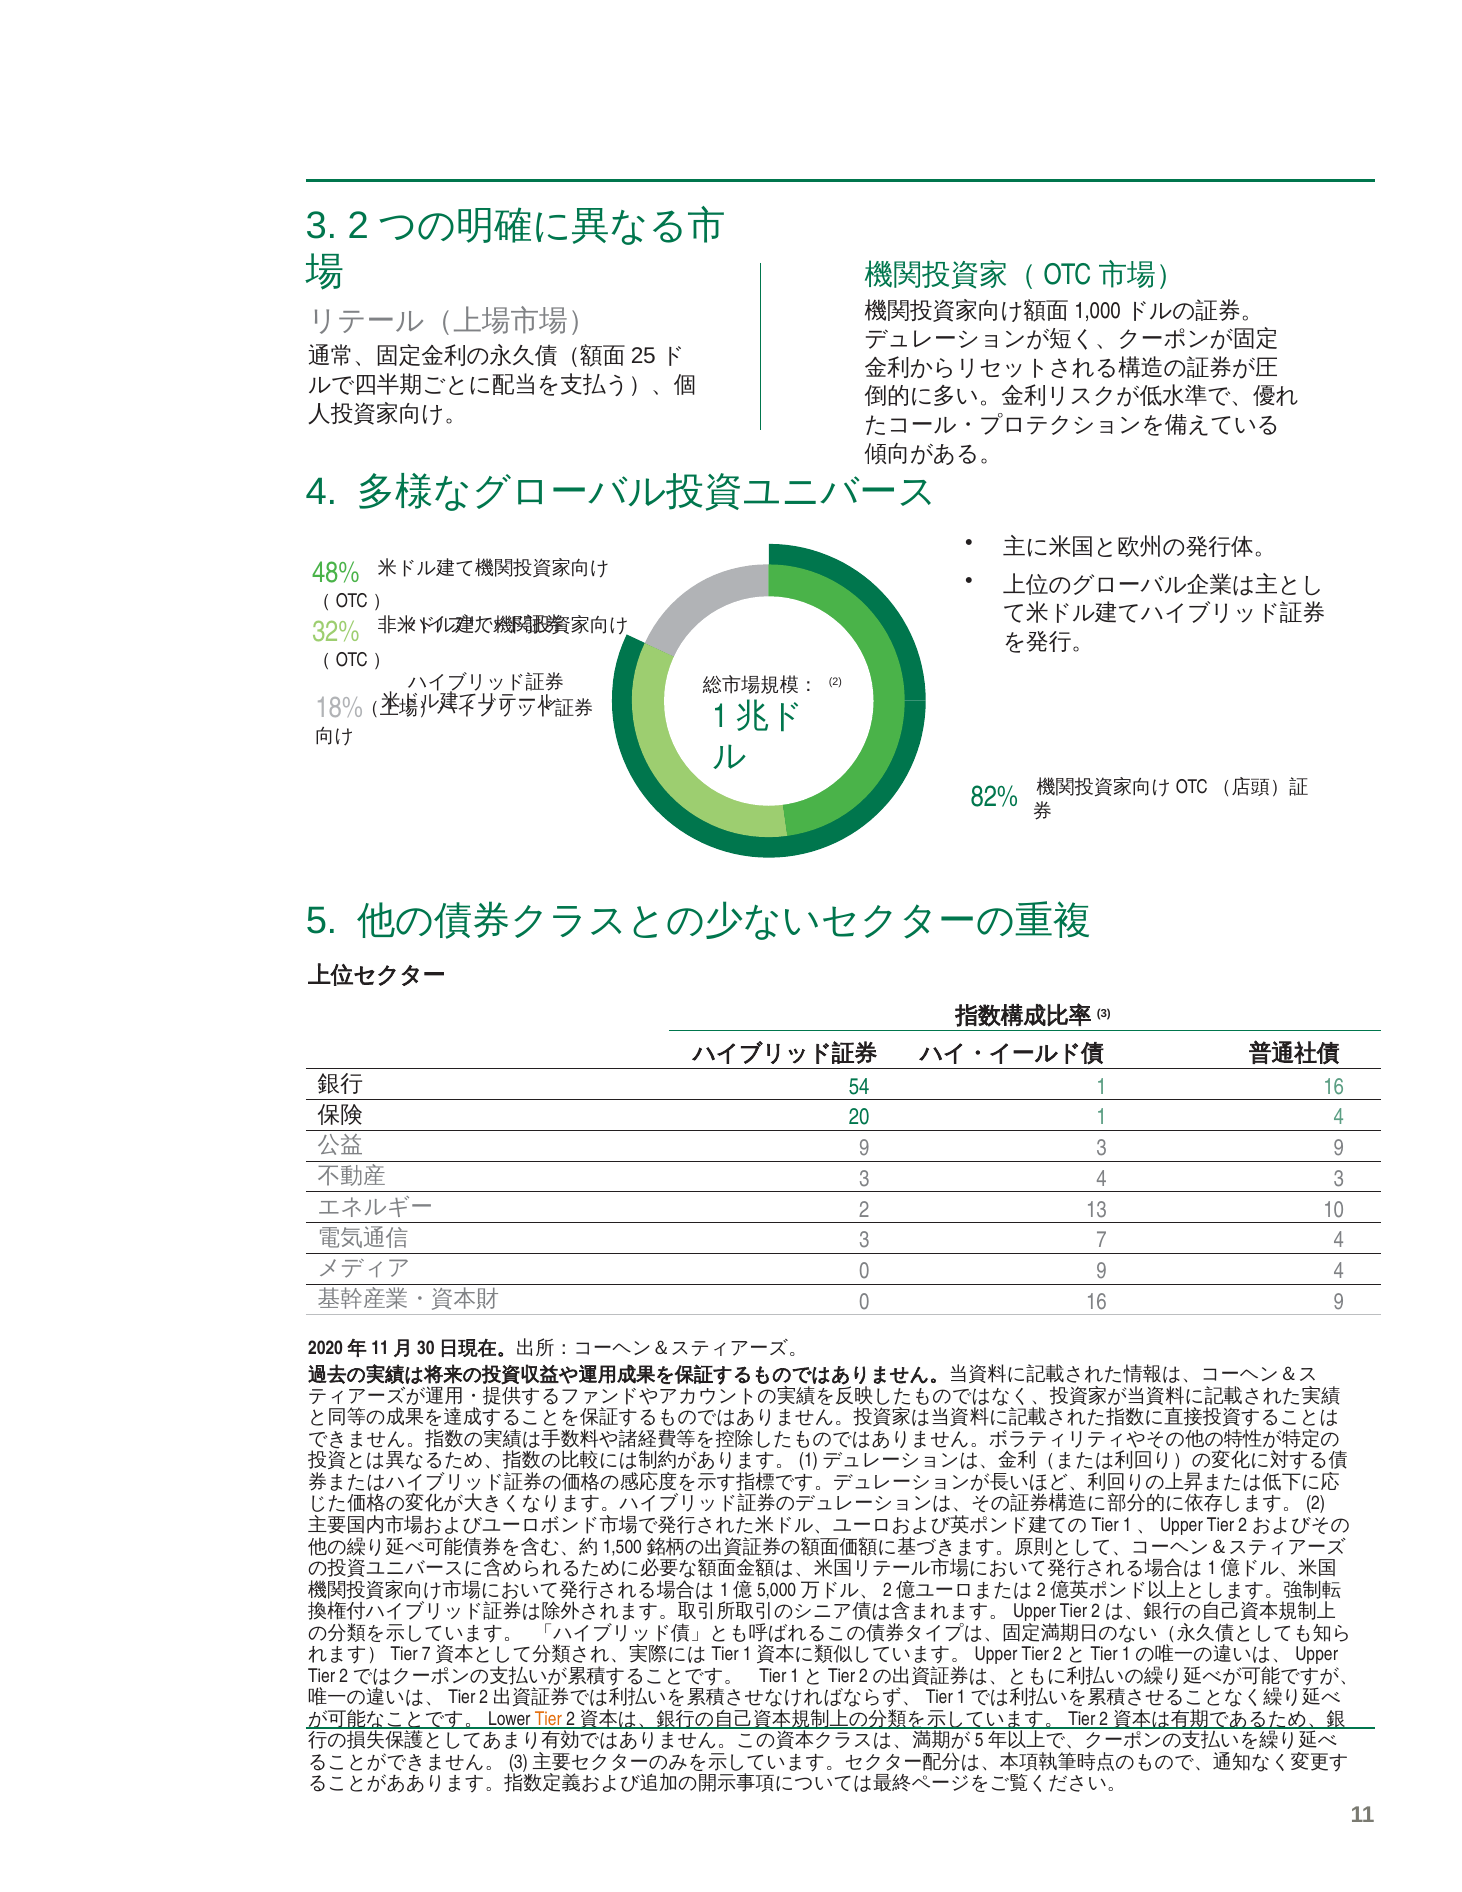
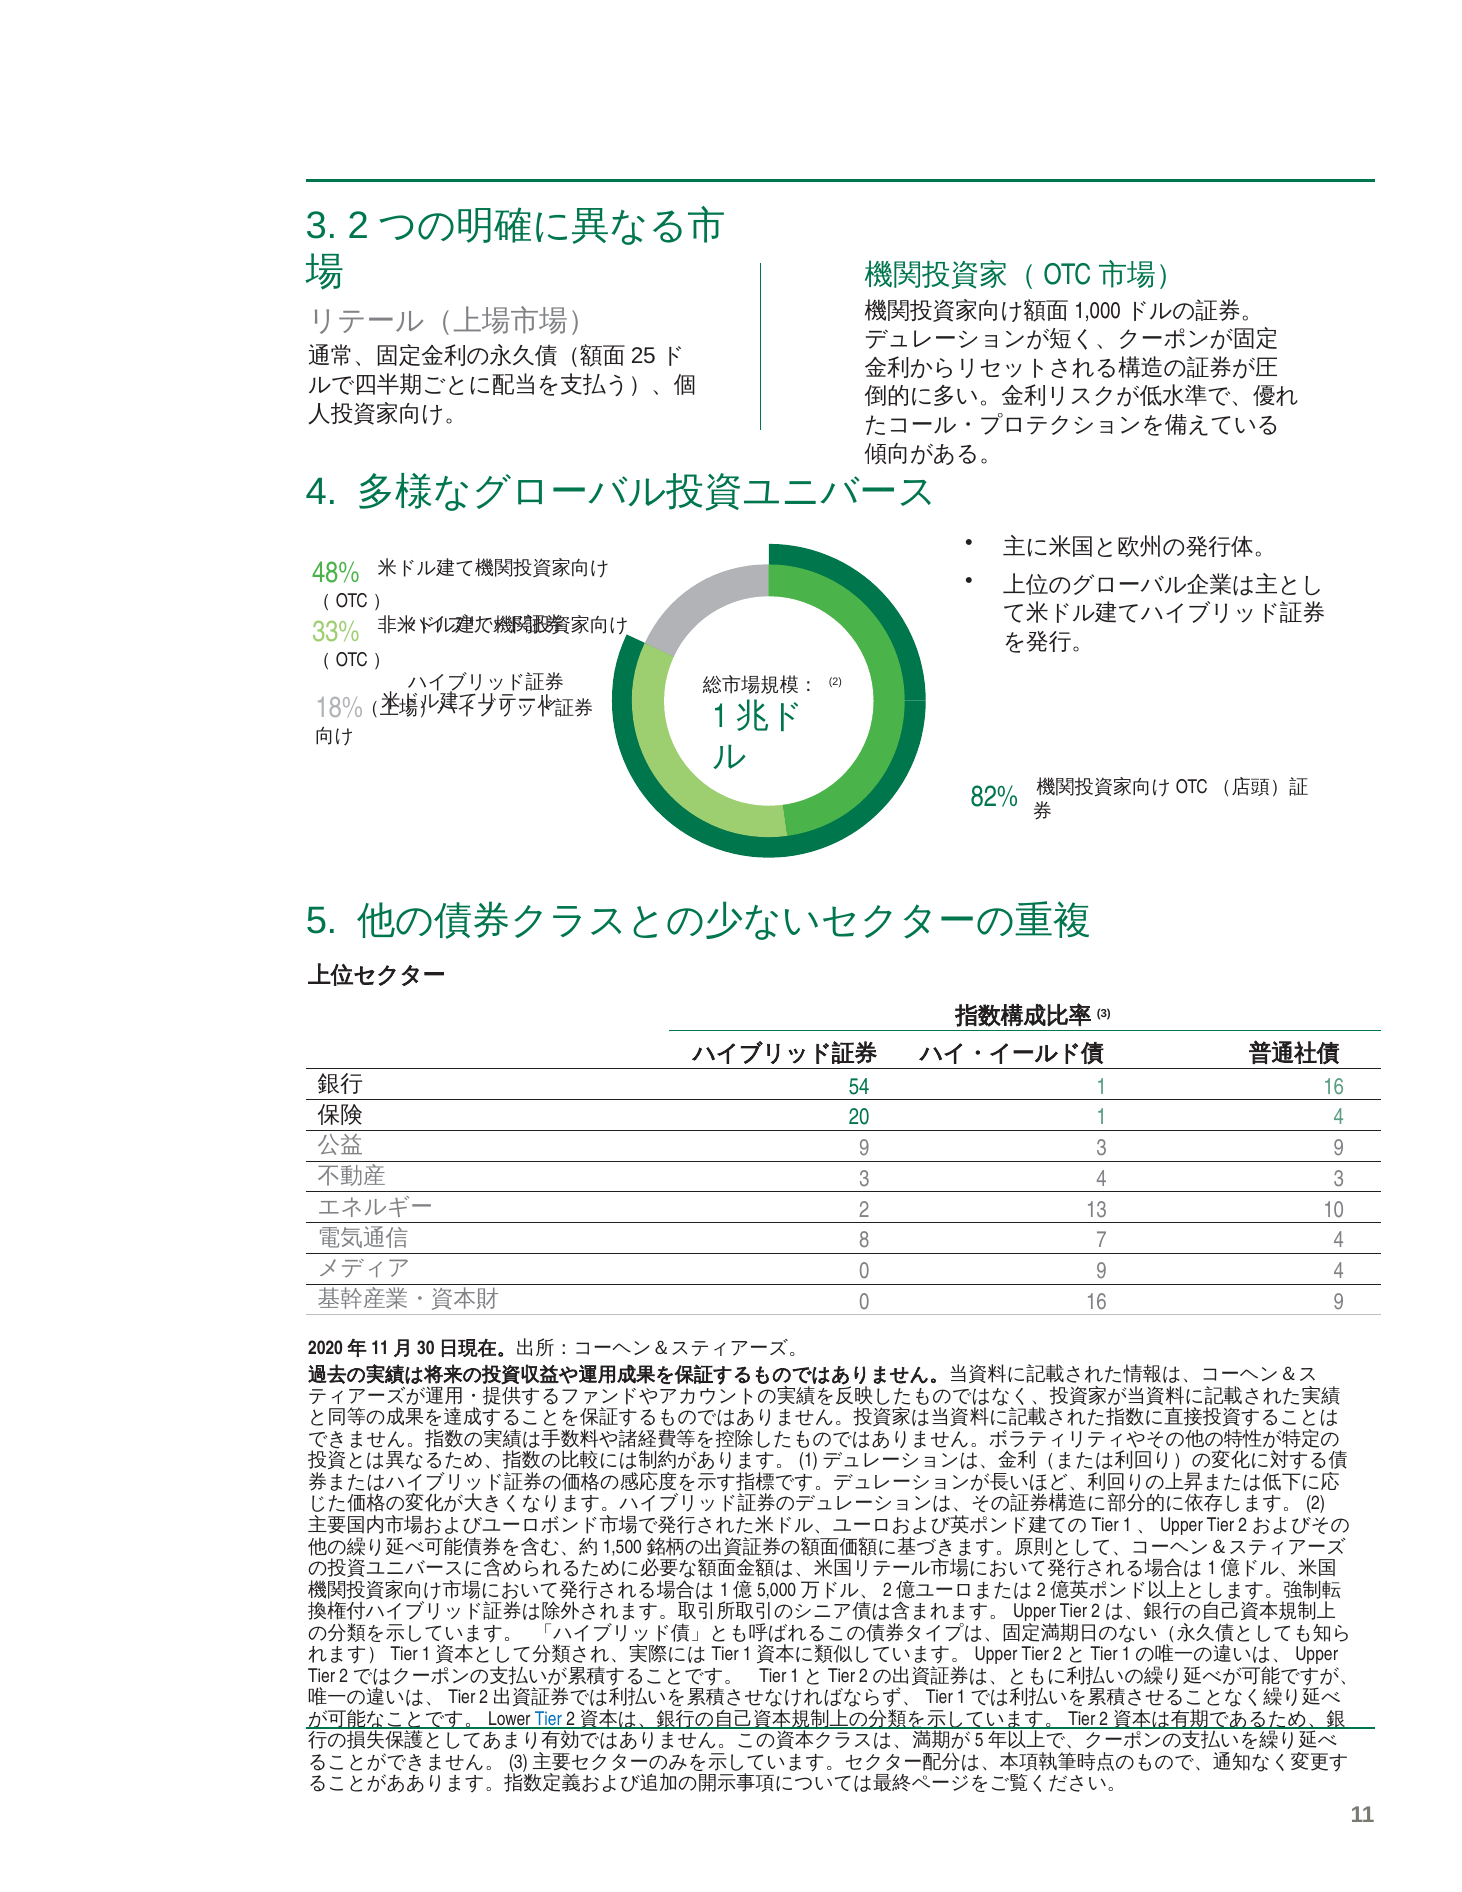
32%: 32% -> 33% (336, 632)
3: 3 -> 8 (864, 1240)
7: 7 -> 1 (426, 1654)
Tier colour: orange -> blue (548, 1719)
